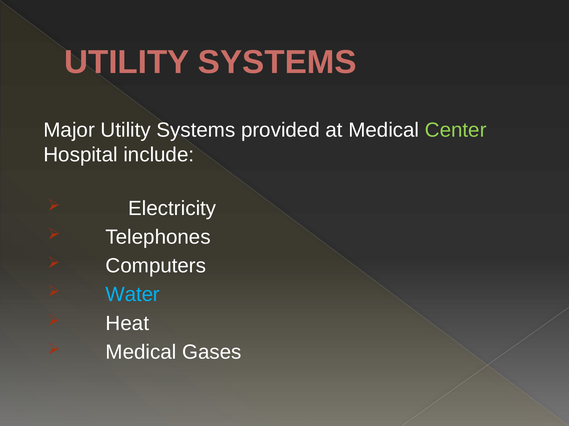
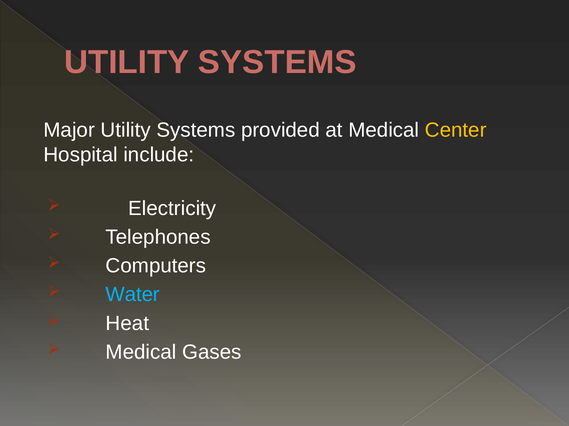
Center colour: light green -> yellow (456, 130)
